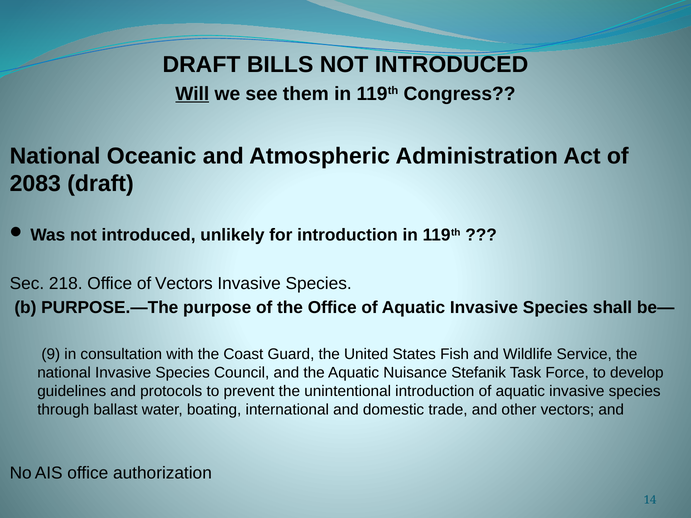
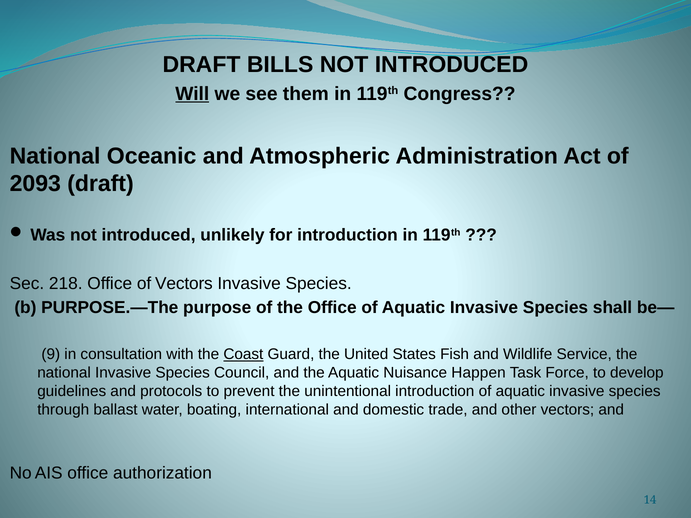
2083: 2083 -> 2093 (35, 184)
Coast underline: none -> present (243, 355)
Stefanik: Stefanik -> Happen (479, 373)
